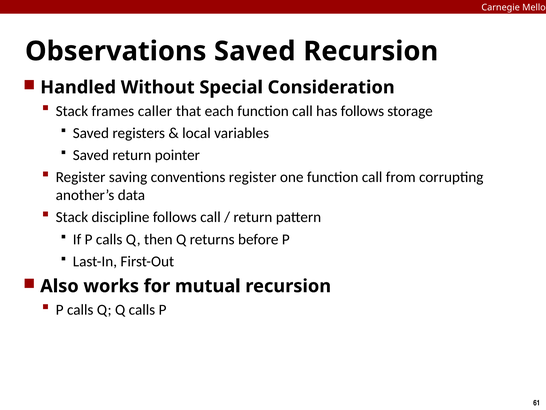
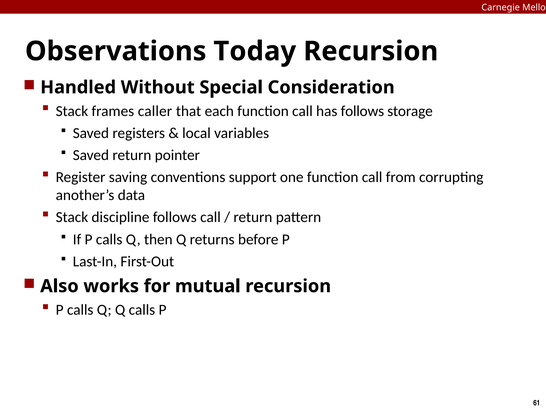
Observations Saved: Saved -> Today (255, 51)
conventions register: register -> support (253, 177)
